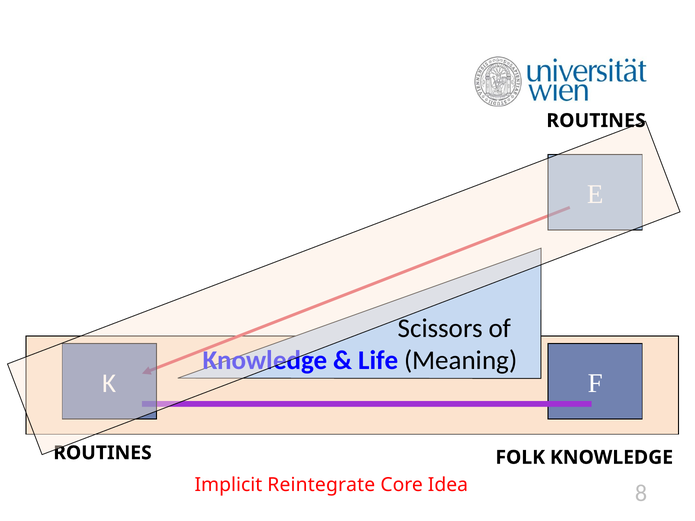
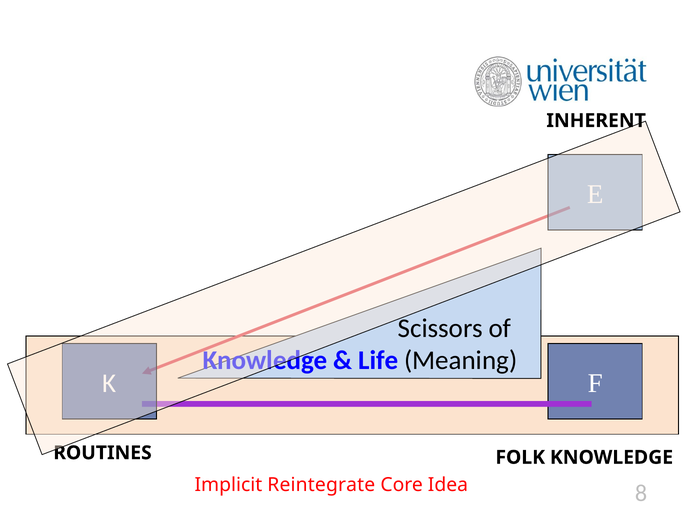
ROUTINES: ROUTINES -> INHERENT (596, 121)
